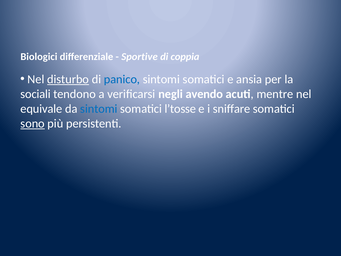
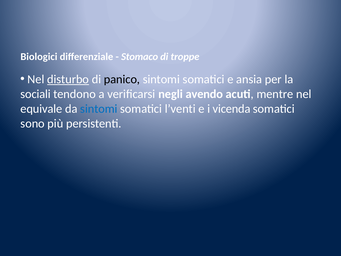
Sportive: Sportive -> Stomaco (140, 57)
coppia: coppia -> troppe (185, 57)
panico colour: blue -> black (122, 79)
l’tosse: l’tosse -> l’venti (180, 109)
sniffare: sniffare -> vicenda (232, 109)
sono underline: present -> none (33, 124)
